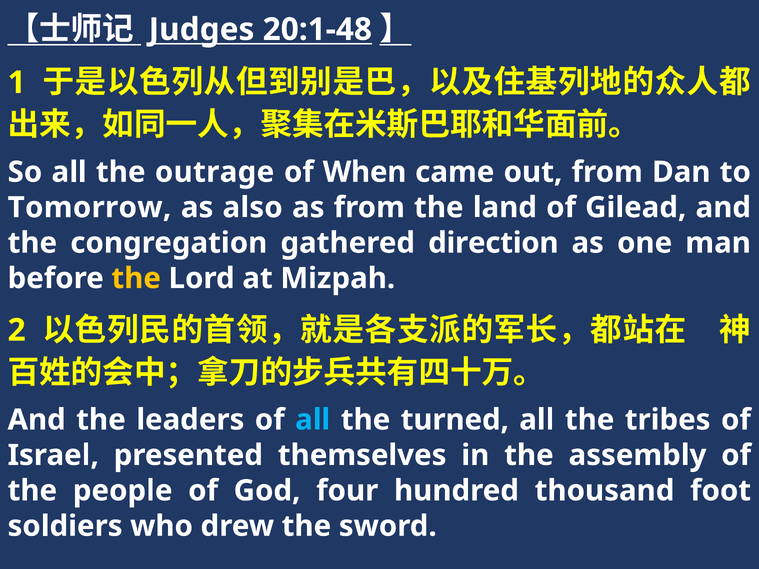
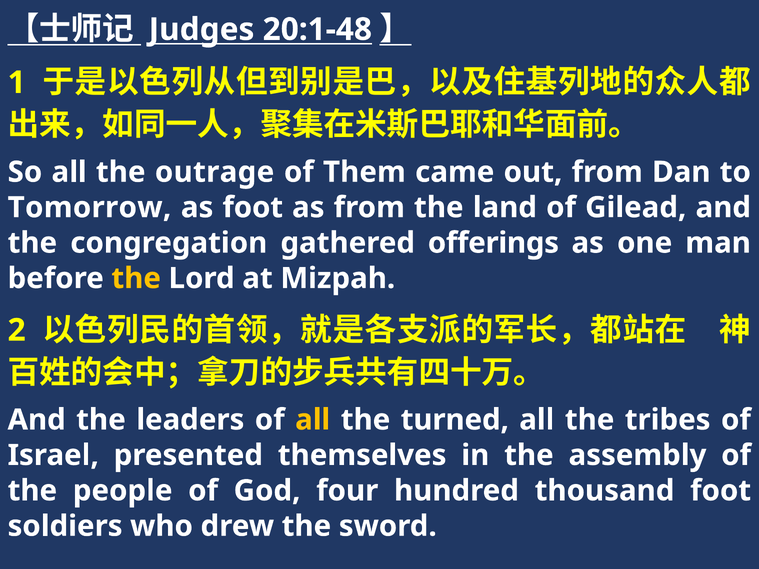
When: When -> Them (364, 172)
as also: also -> foot (253, 208)
direction: direction -> offerings (493, 243)
all colour: light blue -> yellow (313, 420)
